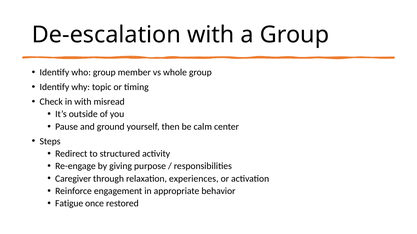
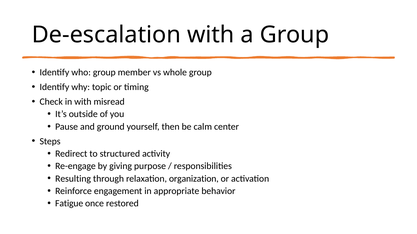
Caregiver: Caregiver -> Resulting (73, 179)
experiences: experiences -> organization (194, 179)
